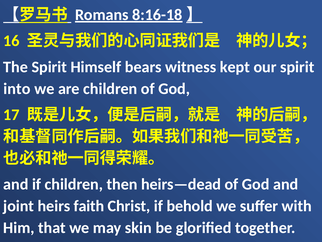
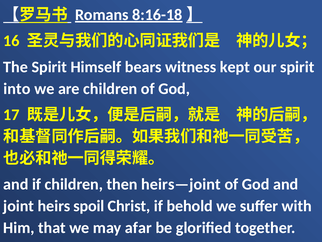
heirs—dead: heirs—dead -> heirs—joint (181, 184)
faith: faith -> spoil (89, 206)
skin: skin -> afar (138, 227)
